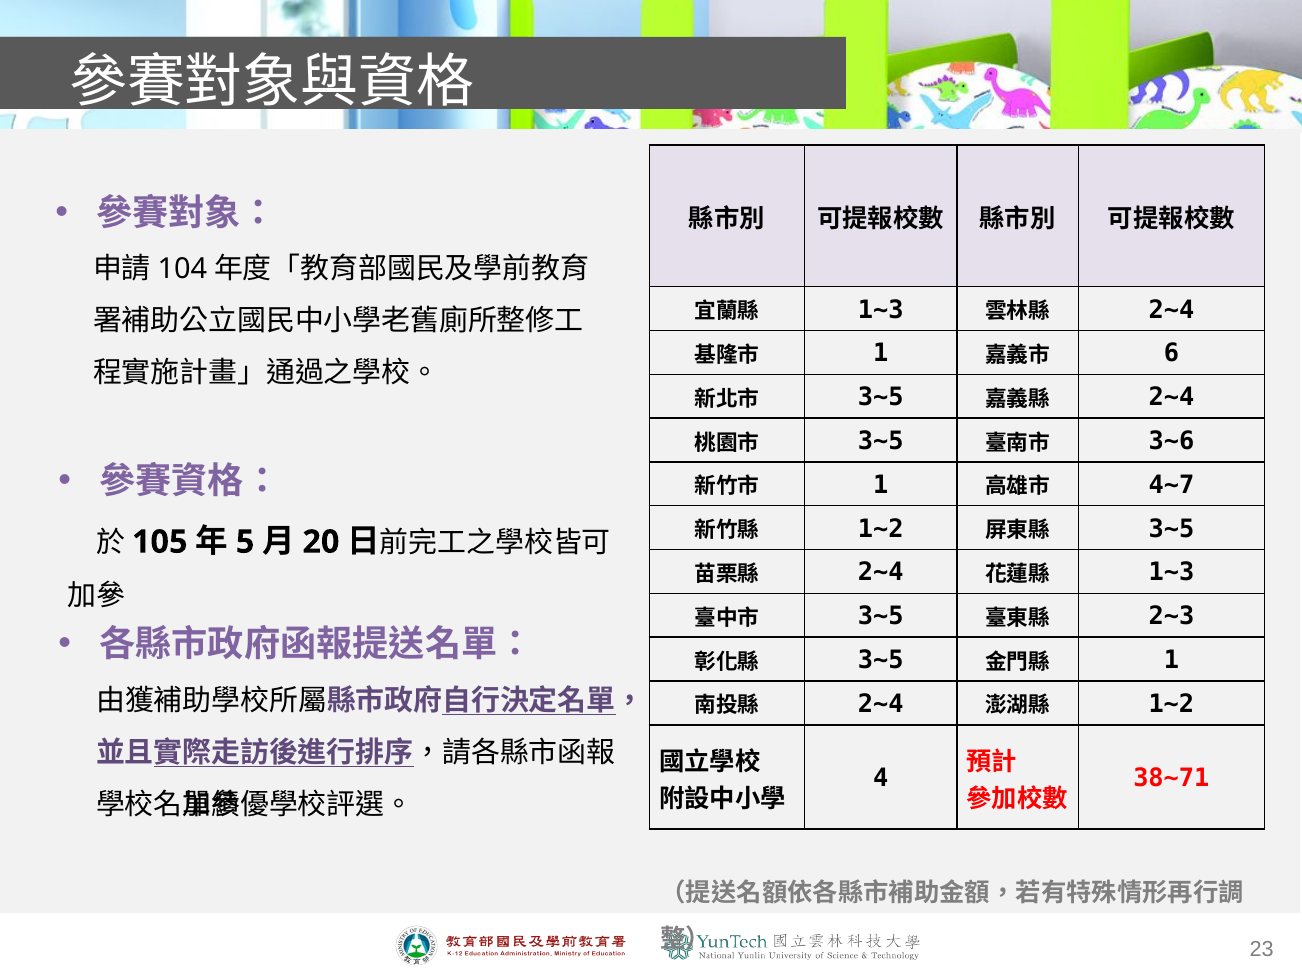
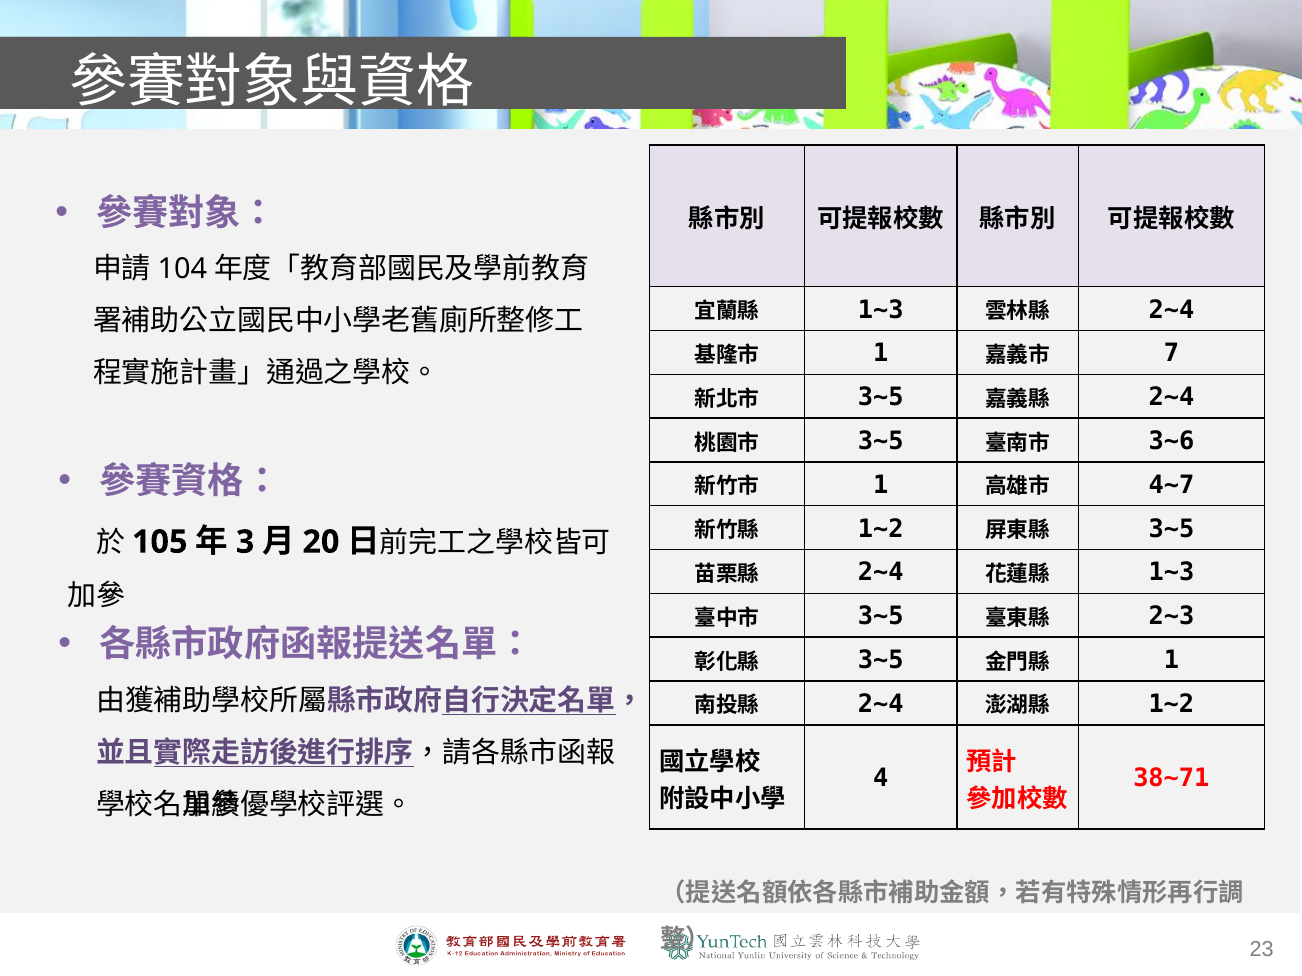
6: 6 -> 7 (1171, 354)
5: 5 -> 3 (245, 542)
